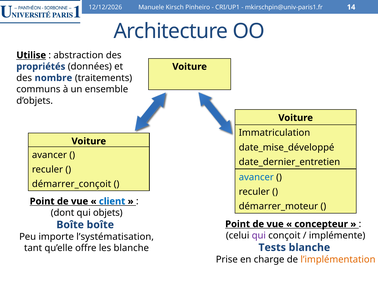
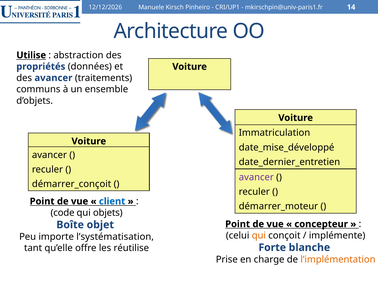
des nombre: nombre -> avancer (53, 78)
avancer colour: blue -> purple (256, 177)
dont: dont -> code (63, 212)
Boîte boîte: boîte -> objet (100, 224)
qui colour: purple -> orange (259, 235)
les blanche: blanche -> réutilise (131, 248)
Tests: Tests -> Forte (272, 247)
